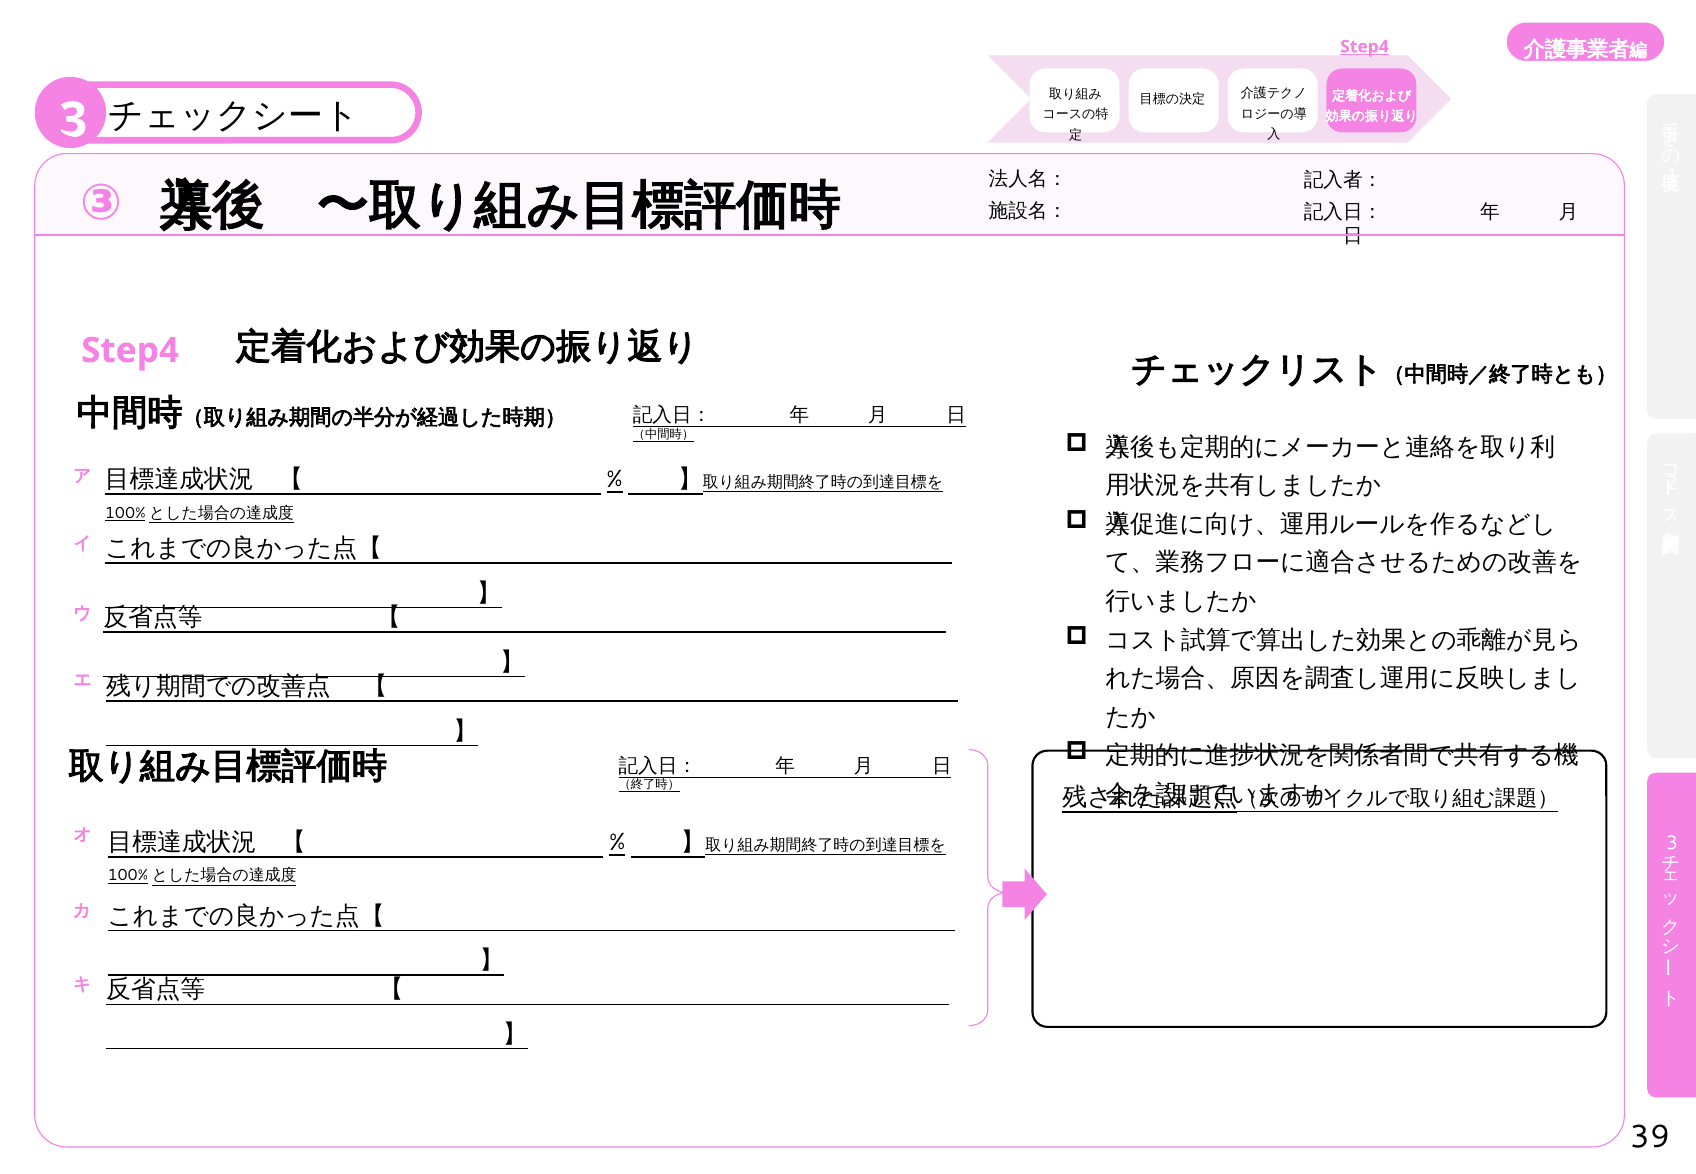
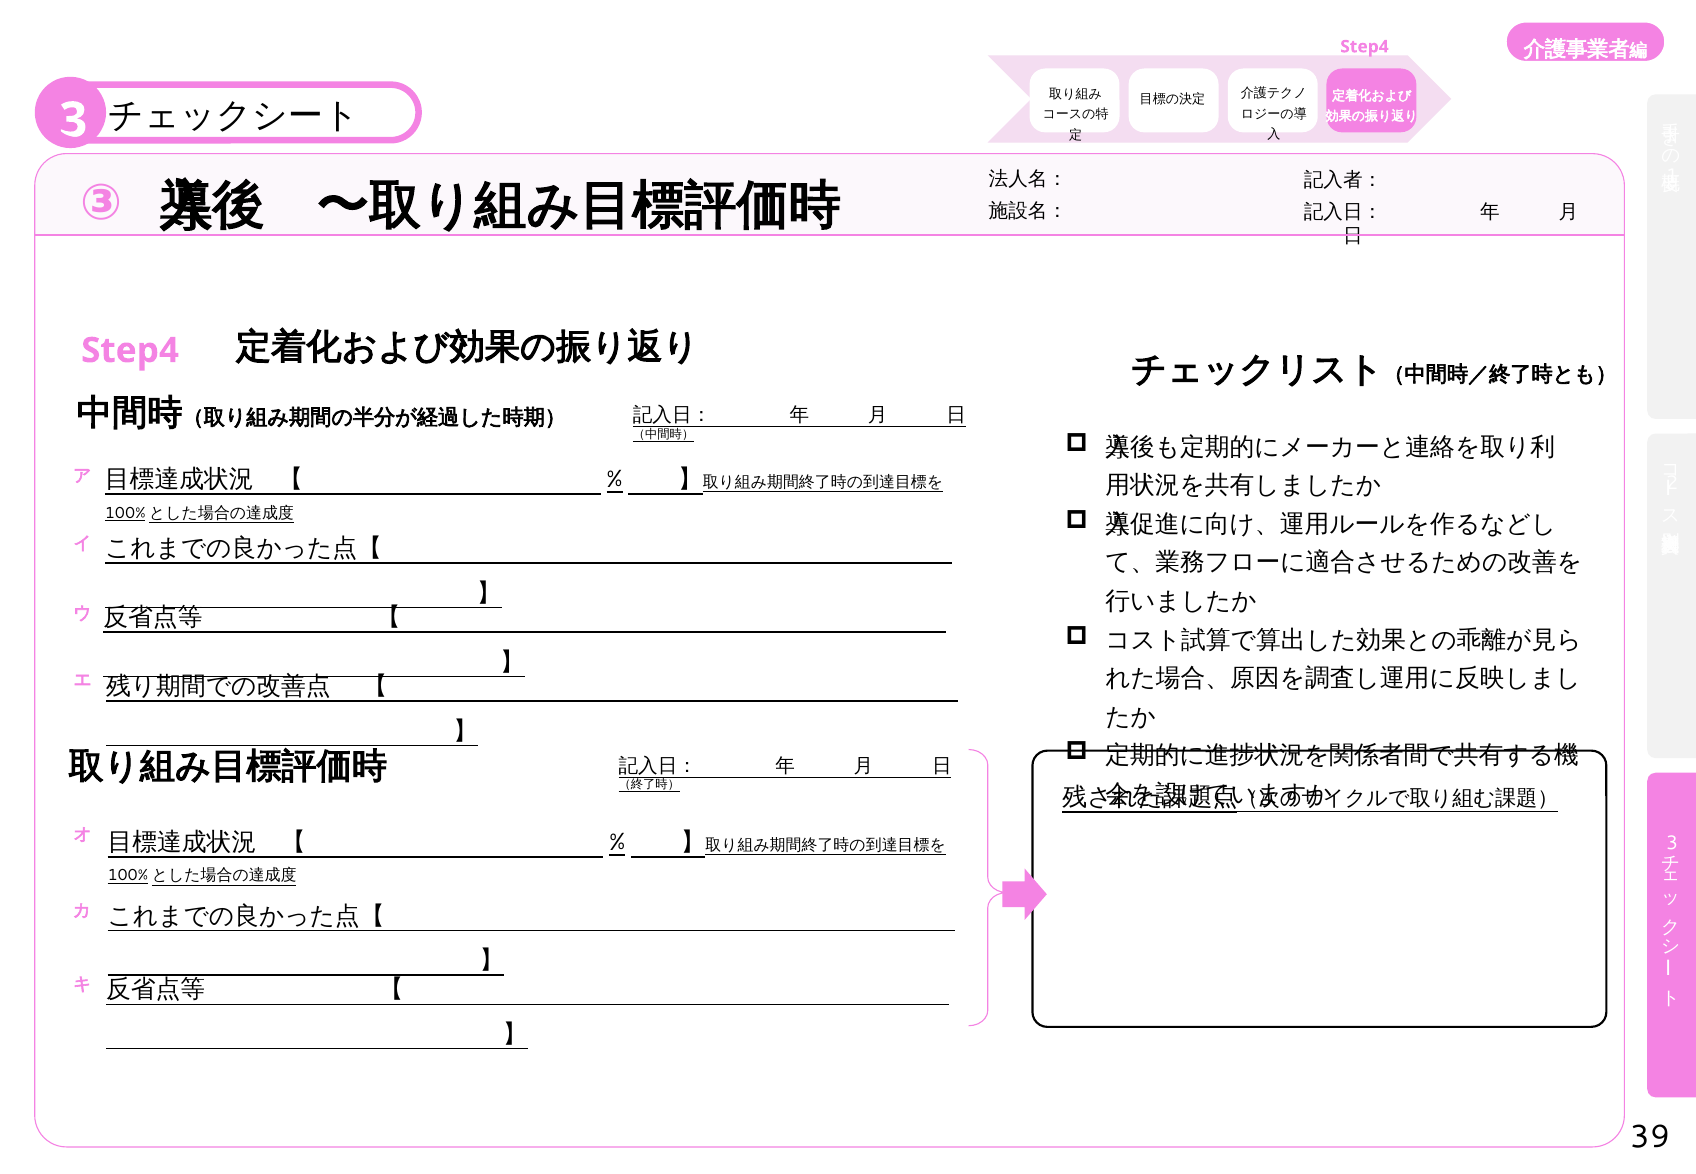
Step4 underline: present -> none (1364, 47)
